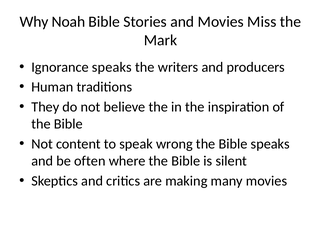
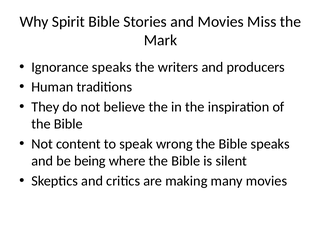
Noah: Noah -> Spirit (68, 22)
often: often -> being (90, 162)
